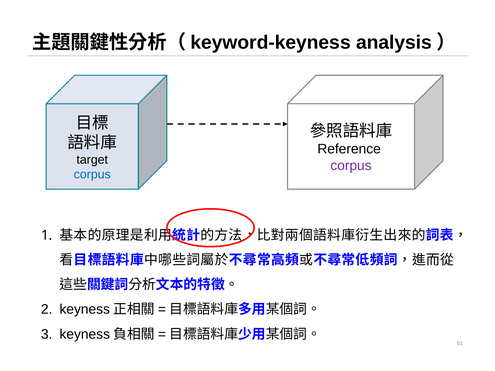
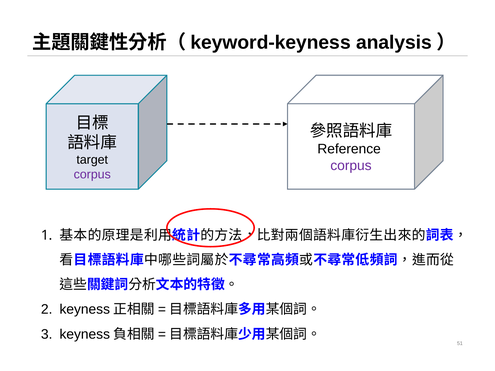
corpus colour: blue -> purple (92, 175)
